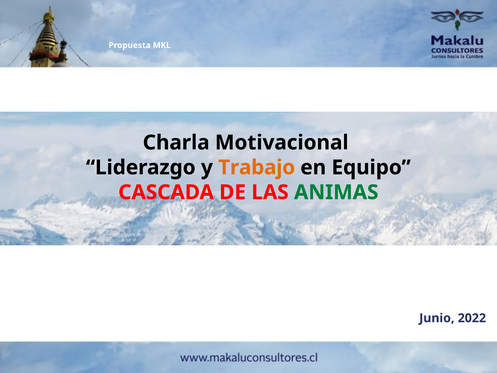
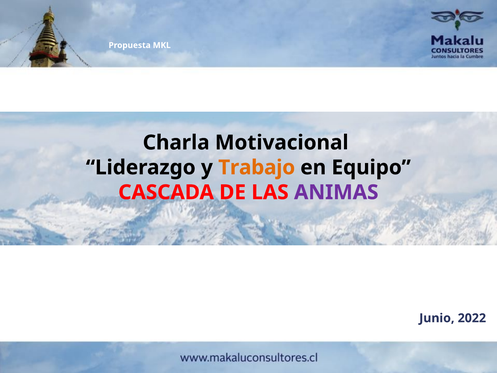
ANIMAS colour: green -> purple (336, 192)
